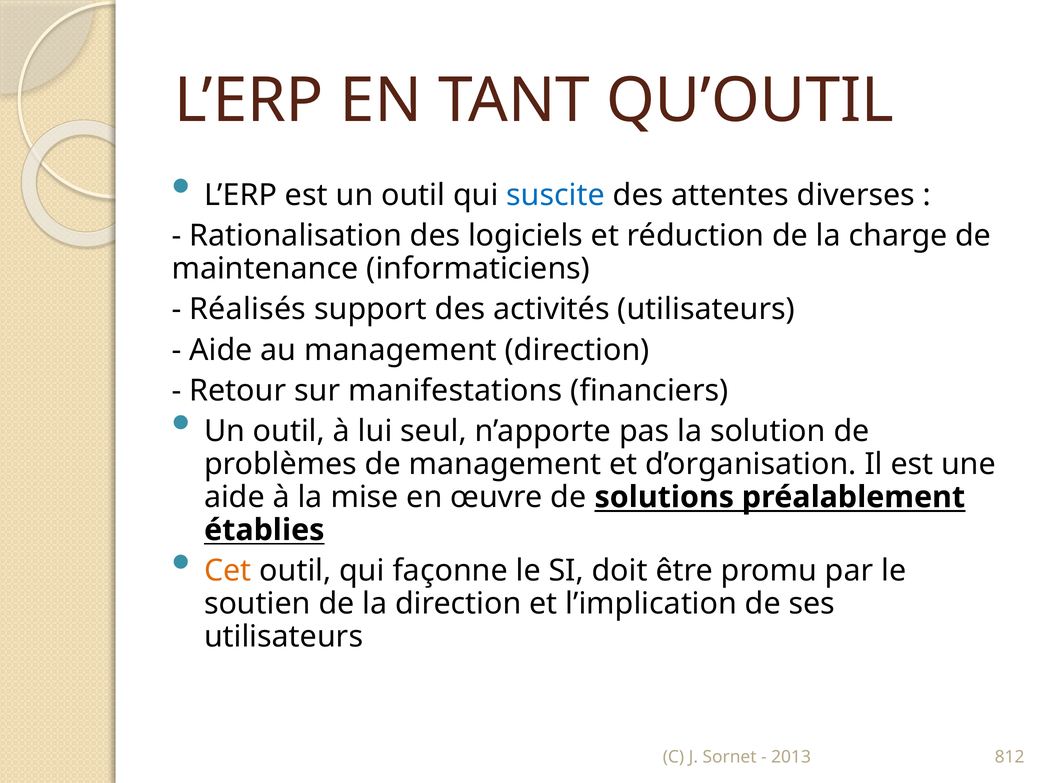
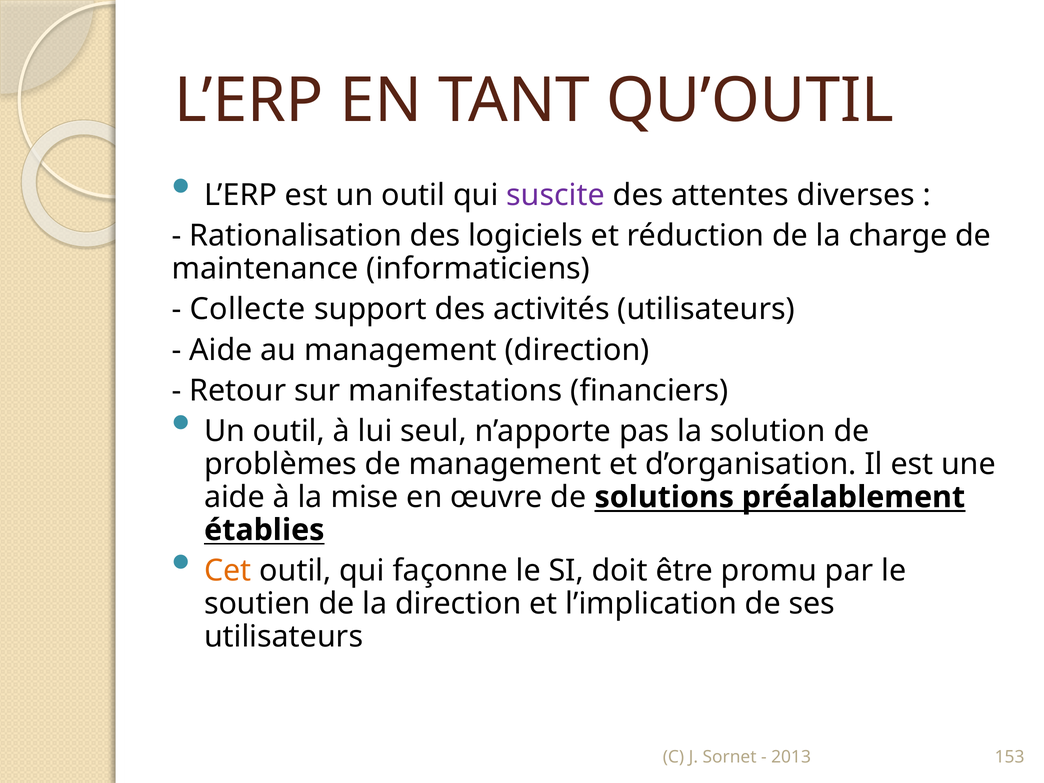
suscite colour: blue -> purple (556, 195)
Réalisés: Réalisés -> Collecte (248, 309)
812: 812 -> 153 (1010, 757)
